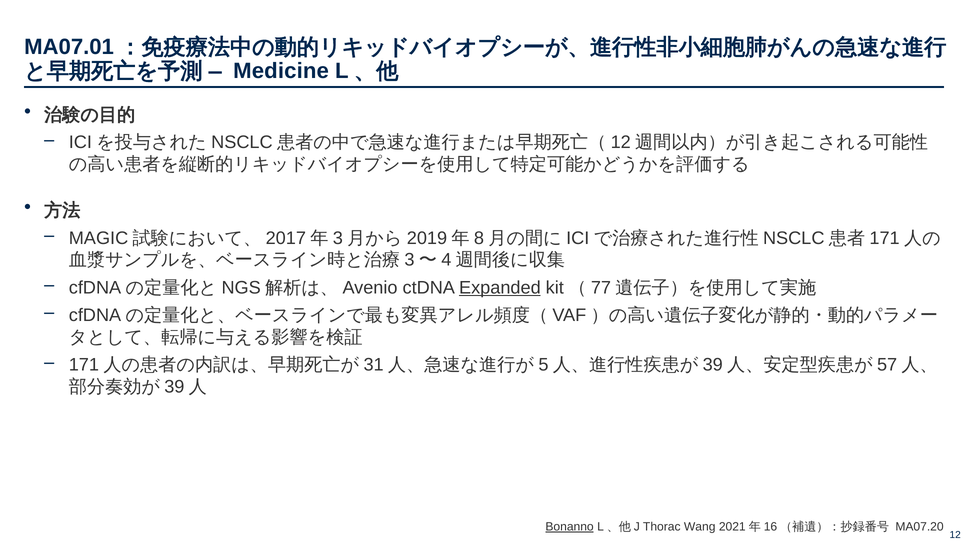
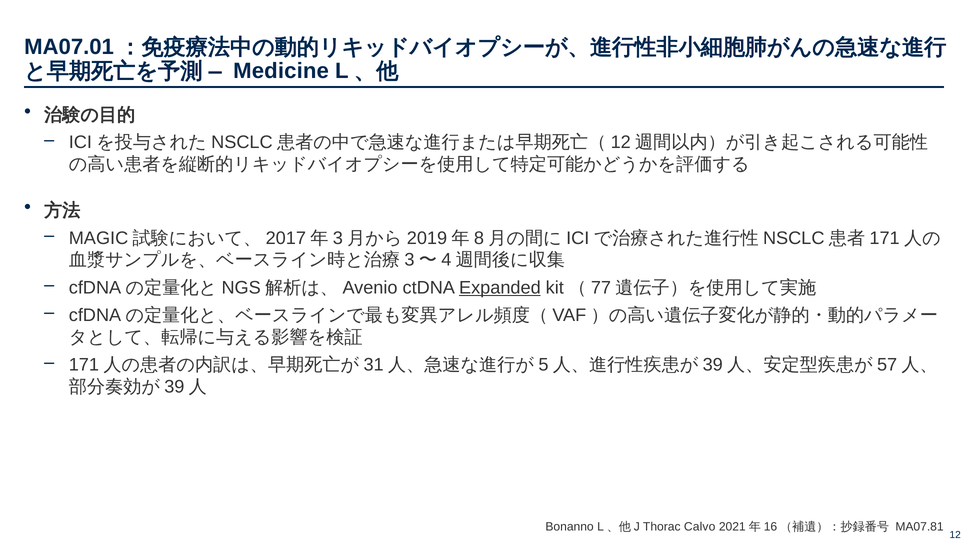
Bonanno underline: present -> none (570, 527)
Wang: Wang -> Calvo (700, 527)
MA07.20: MA07.20 -> MA07.81 (920, 527)
